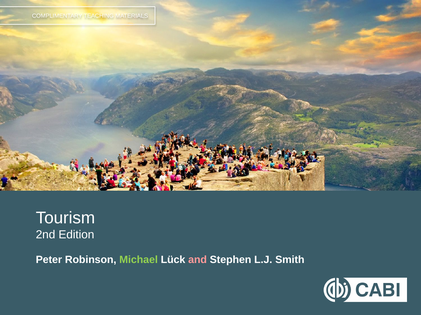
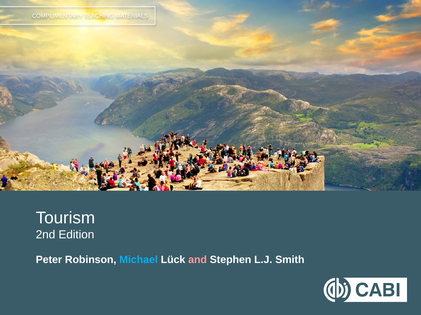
Michael colour: light green -> light blue (139, 260)
